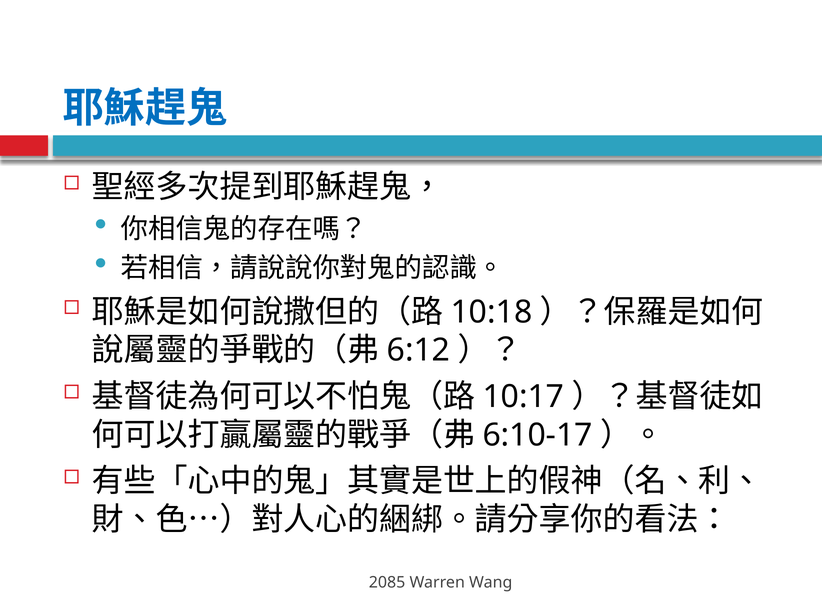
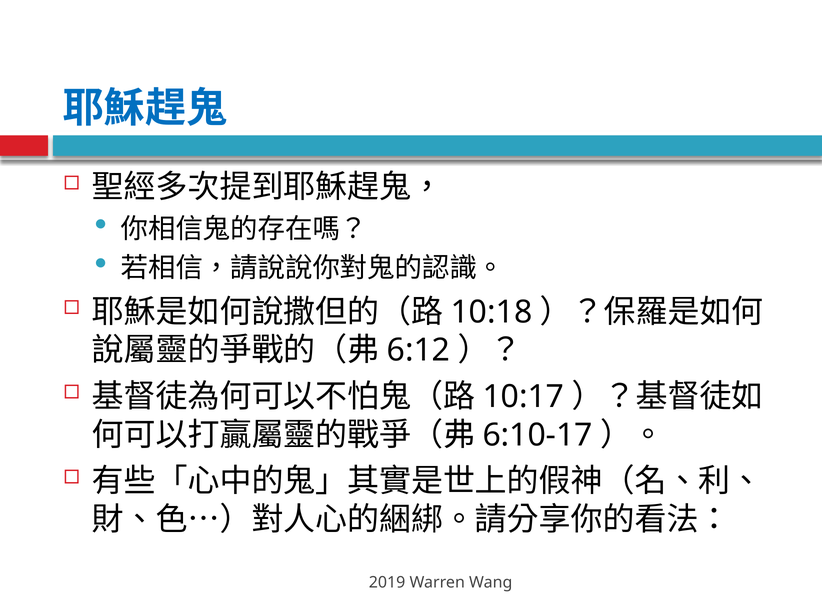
2085: 2085 -> 2019 (387, 583)
